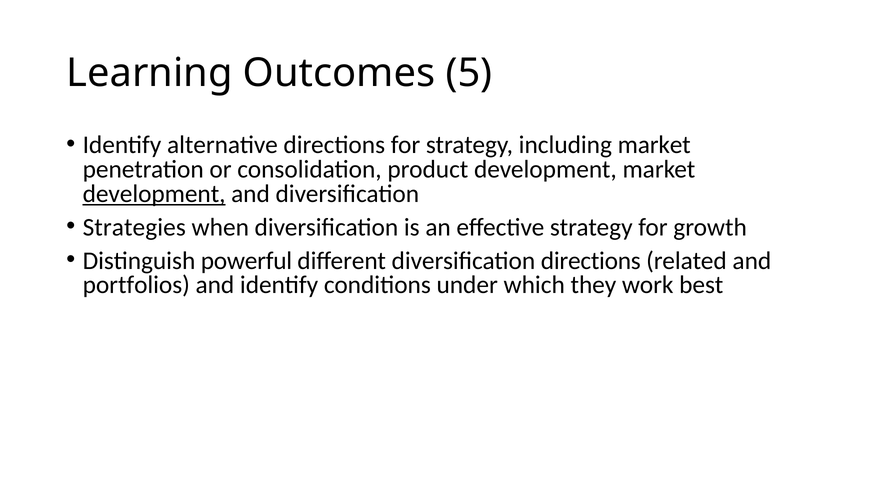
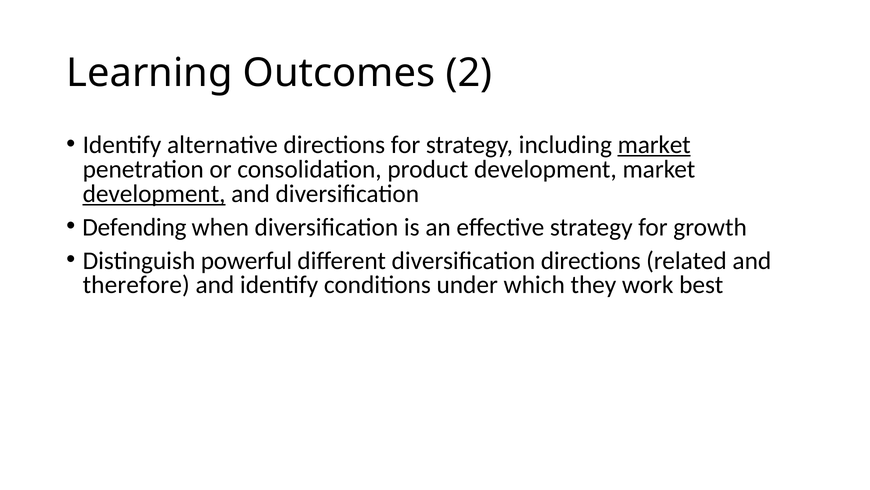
5: 5 -> 2 (469, 73)
market underline: none -> present (654, 145)
Strategies: Strategies -> Defending (134, 227)
portfolios: portfolios -> therefore (136, 285)
